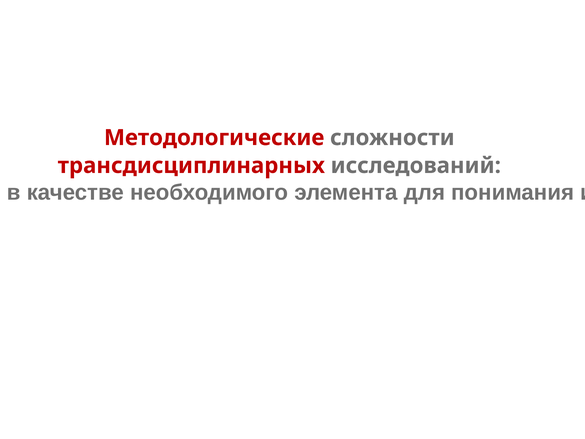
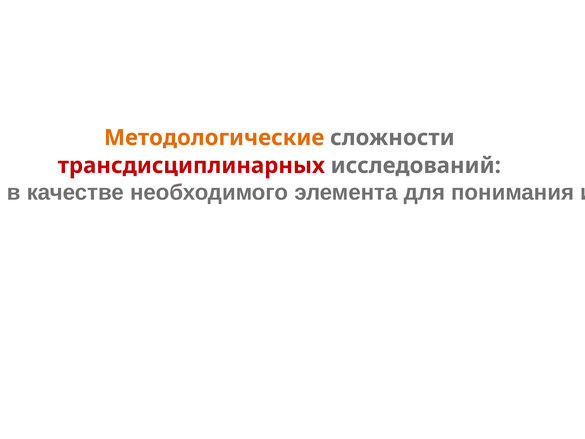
Методологические colour: red -> orange (214, 138)
